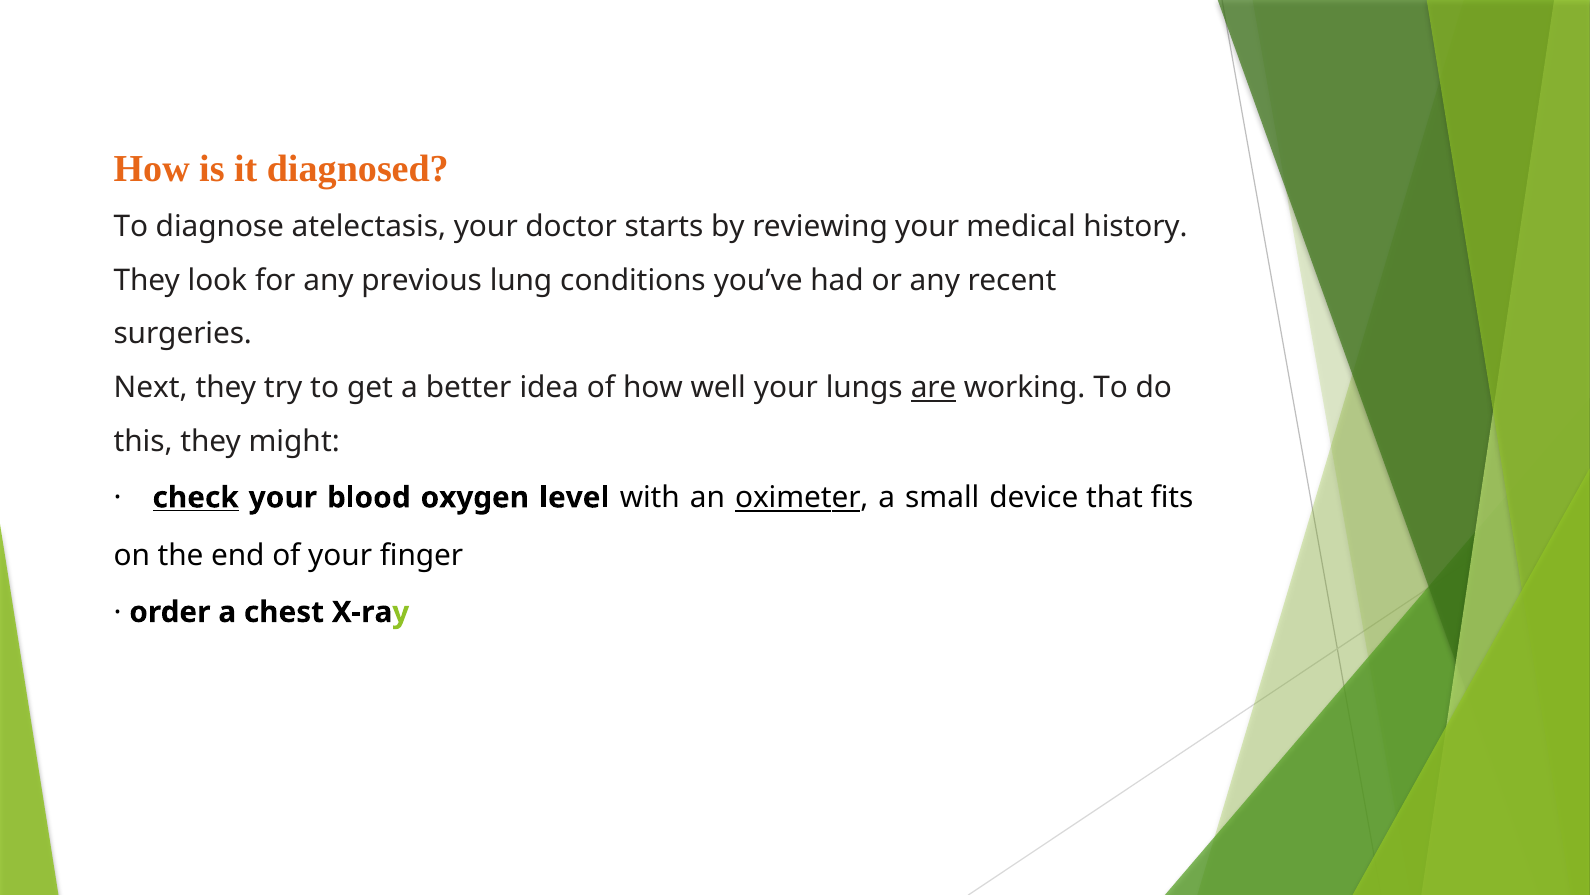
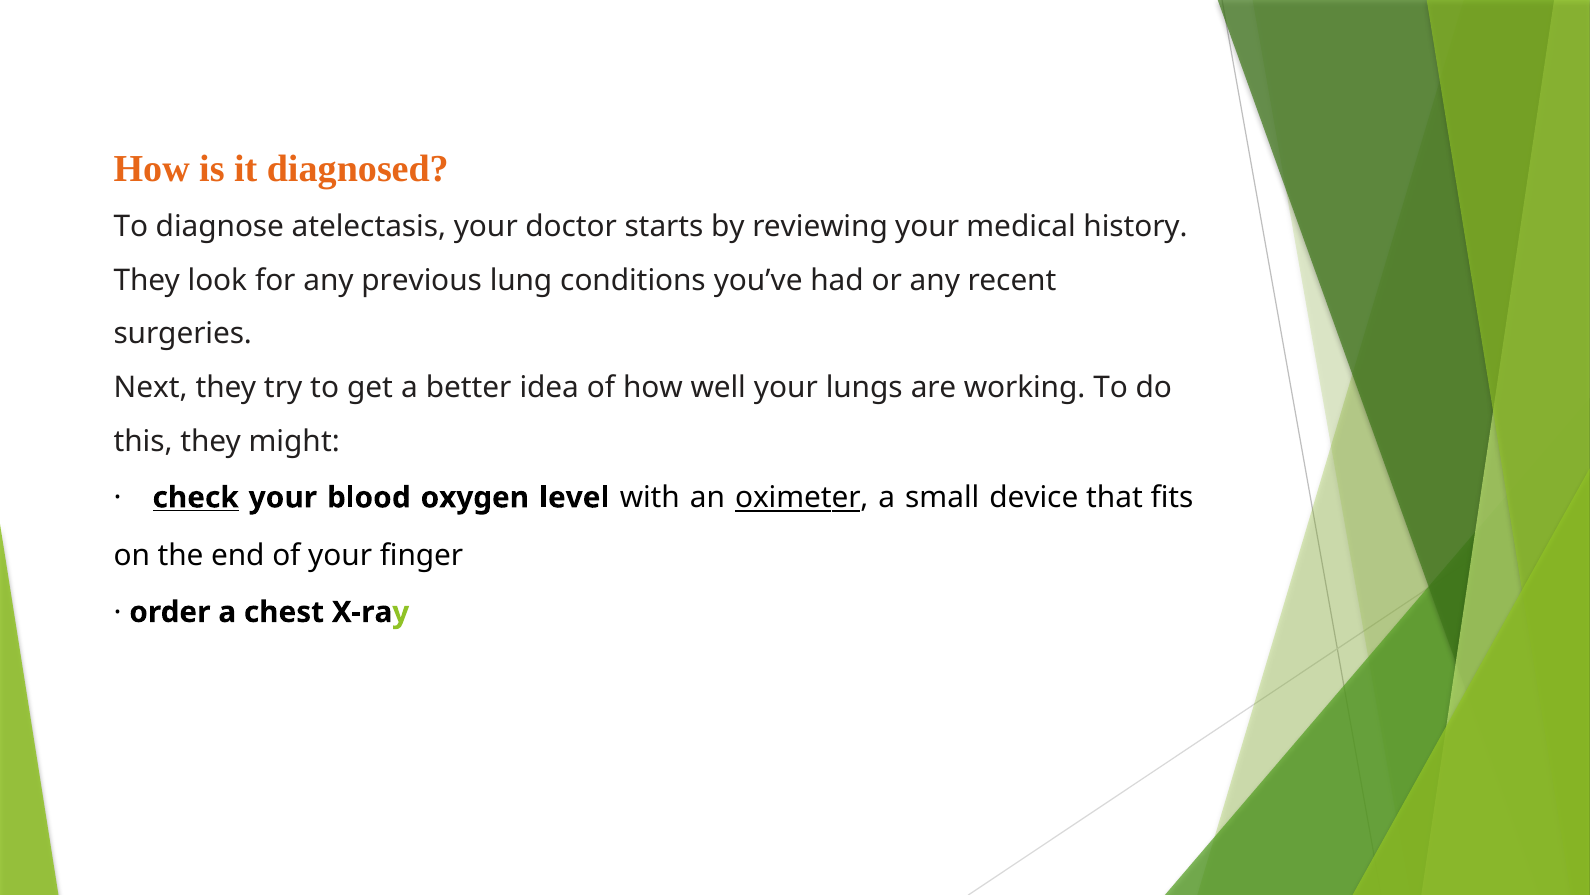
are underline: present -> none (934, 388)
